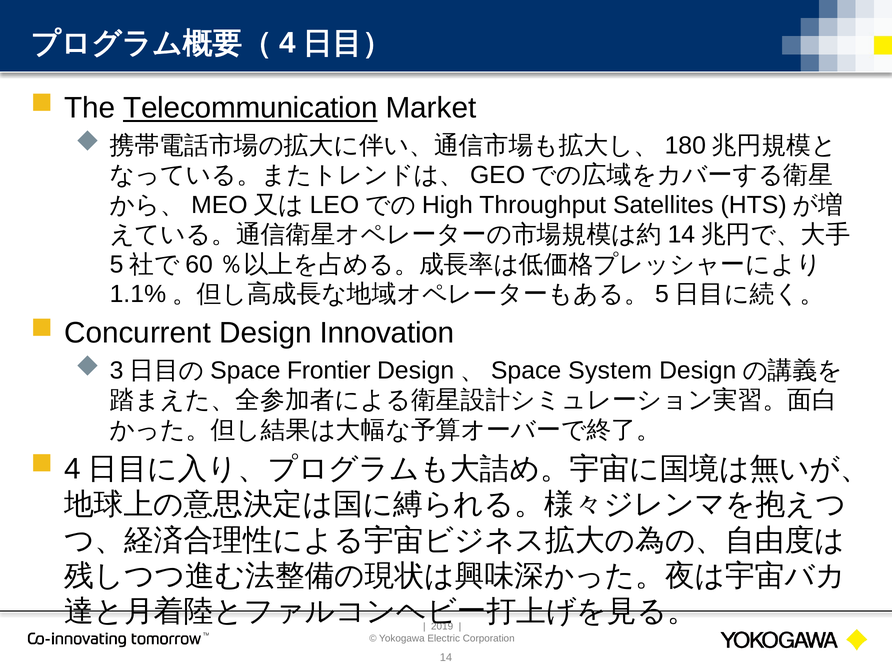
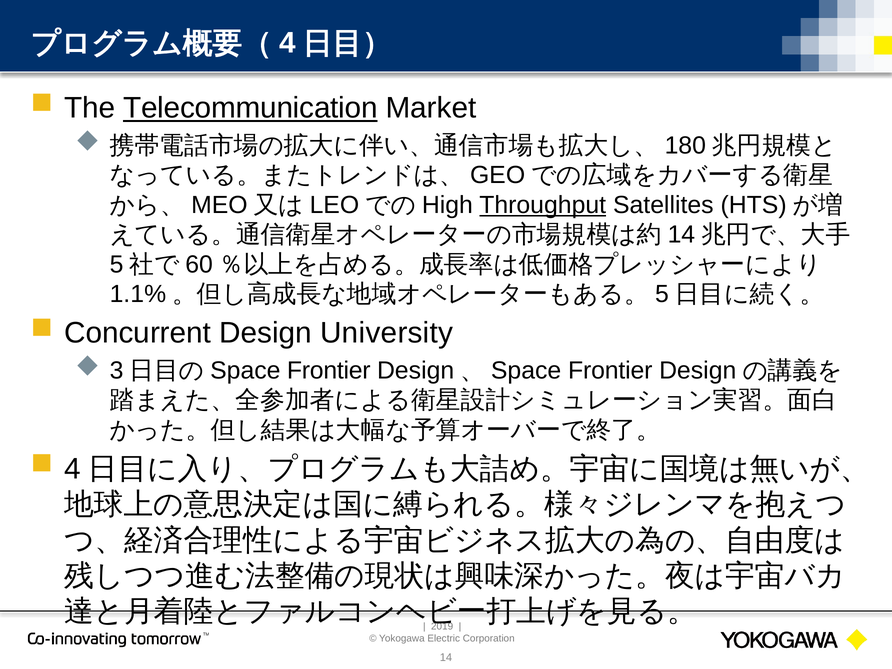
Throughput underline: none -> present (543, 205)
Innovation: Innovation -> University (387, 333)
Design、Space System: System -> Frontier (610, 370)
